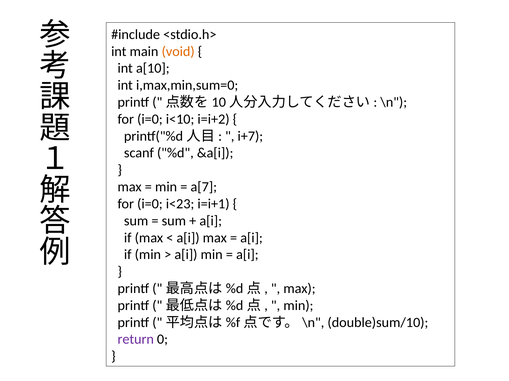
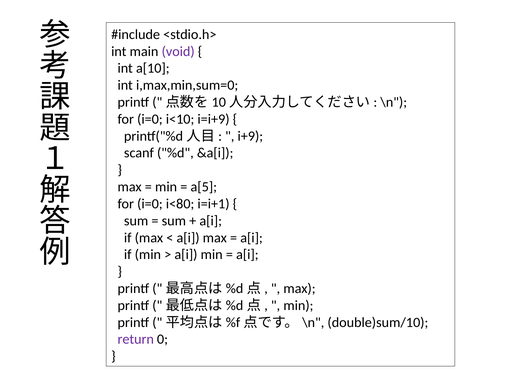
void colour: orange -> purple (178, 51)
i=i+2: i=i+2 -> i=i+9 (214, 119)
i+7: i+7 -> i+9 (250, 136)
a[7: a[7 -> a[5 (204, 187)
i<23: i<23 -> i<80 (180, 204)
